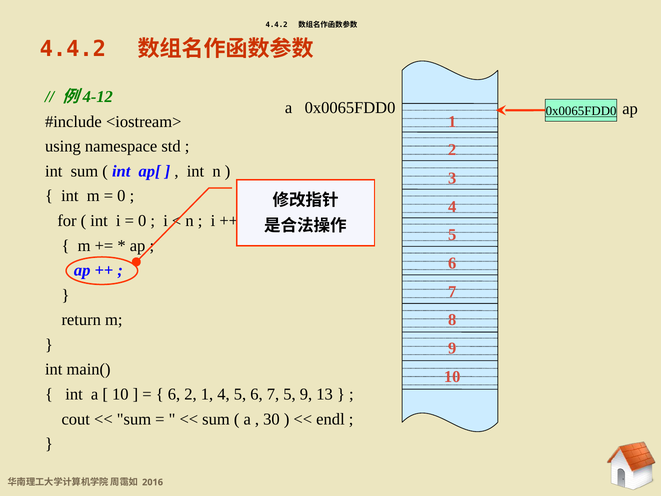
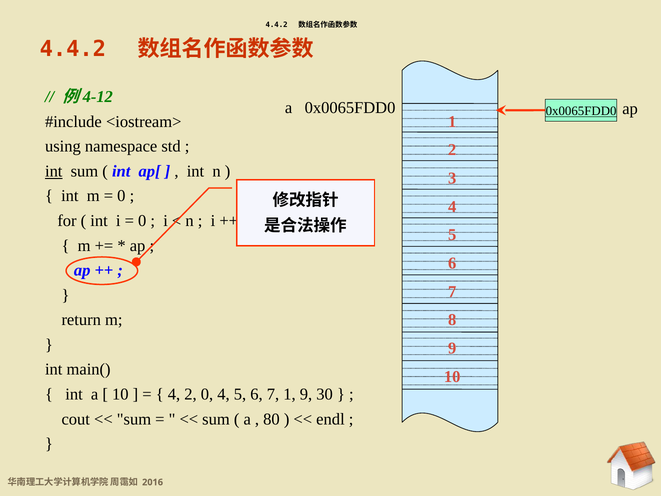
int underline: none -> present (54, 171)
6: 6 -> 4 (174, 394)
2 1: 1 -> 0 (207, 394)
7 5: 5 -> 1 (290, 394)
13: 13 -> 30 (325, 394)
30: 30 -> 80 (271, 419)
